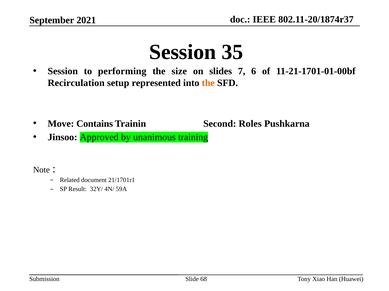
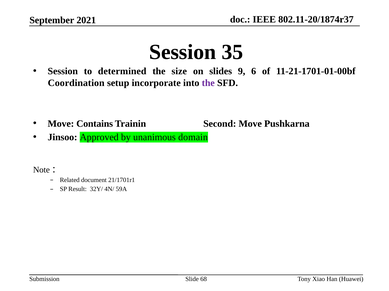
performing: performing -> determined (122, 71)
7: 7 -> 9 (242, 71)
Recirculation: Recirculation -> Coordination (76, 83)
represented: represented -> incorporate (156, 83)
the colour: orange -> purple (208, 83)
Second Roles: Roles -> Move (250, 124)
training: training -> domain (193, 137)
